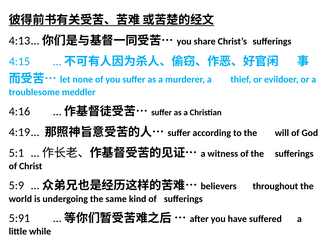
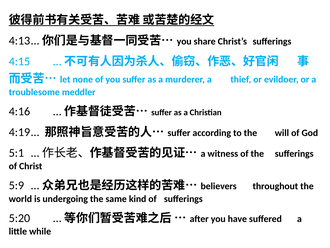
5:91: 5:91 -> 5:20 (19, 218)
